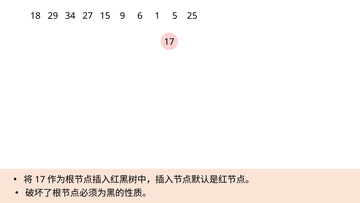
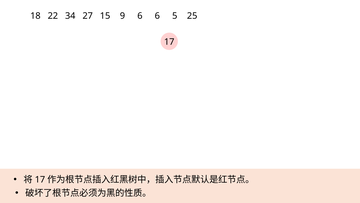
29: 29 -> 22 (53, 16)
6 1: 1 -> 6 (157, 16)
